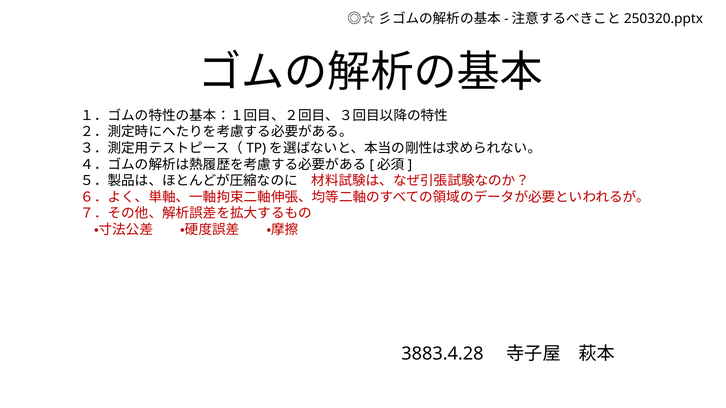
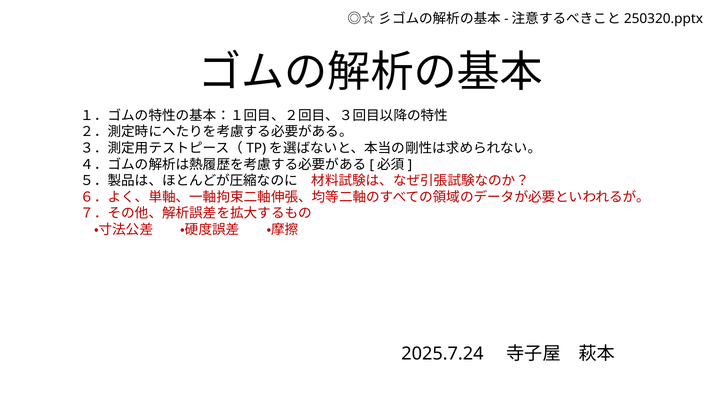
3883.4.28: 3883.4.28 -> 2025.7.24 (442, 354)
